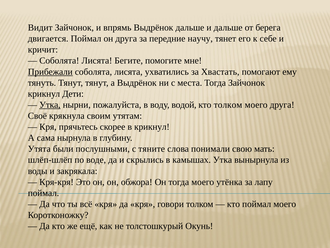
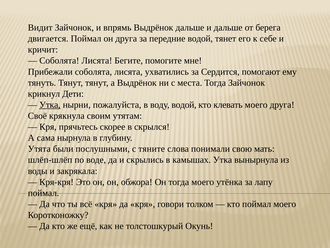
передние научу: научу -> водой (200, 39)
Прибежали underline: present -> none (50, 72)
Хвастать: Хвастать -> Сердится (220, 72)
кто толком: толком -> клевать (228, 105)
в крикнул: крикнул -> скрылся (152, 127)
